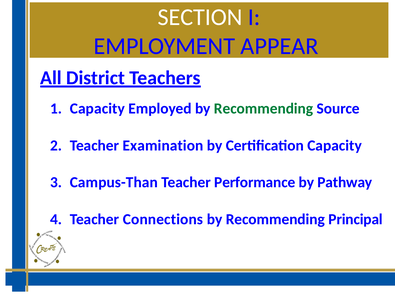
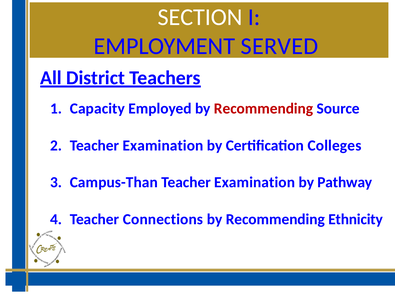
APPEAR: APPEAR -> SERVED (279, 46)
Recommending colour: green -> red (264, 108)
Certification Capacity: Capacity -> Colleges (334, 145)
Performance: Performance -> Examination (255, 182)
Principal: Principal -> Ethnicity (356, 219)
